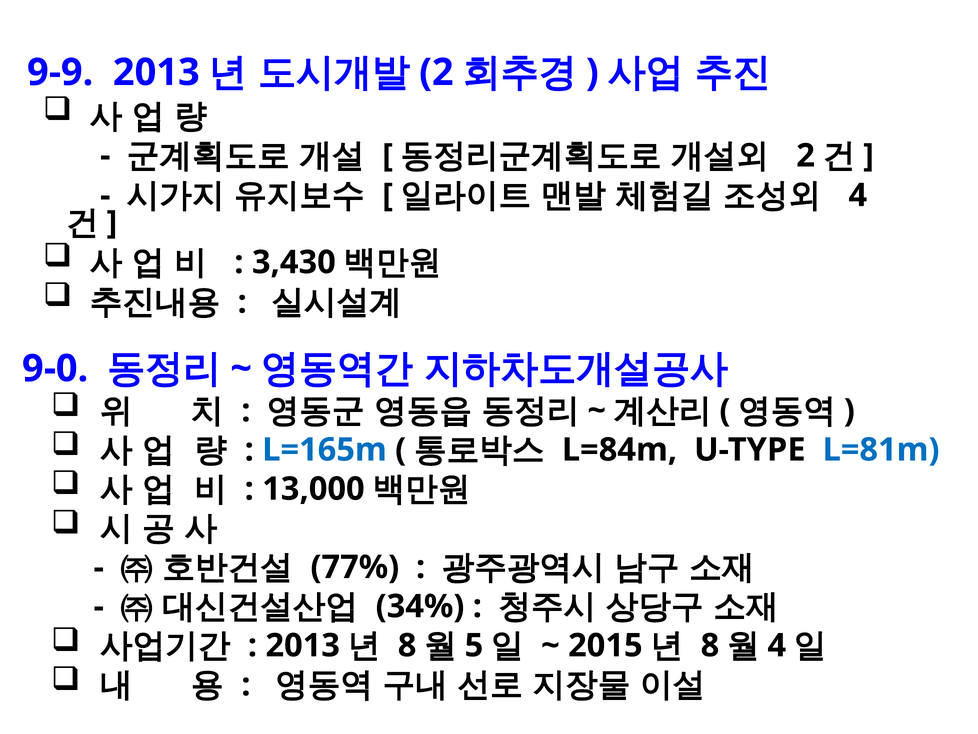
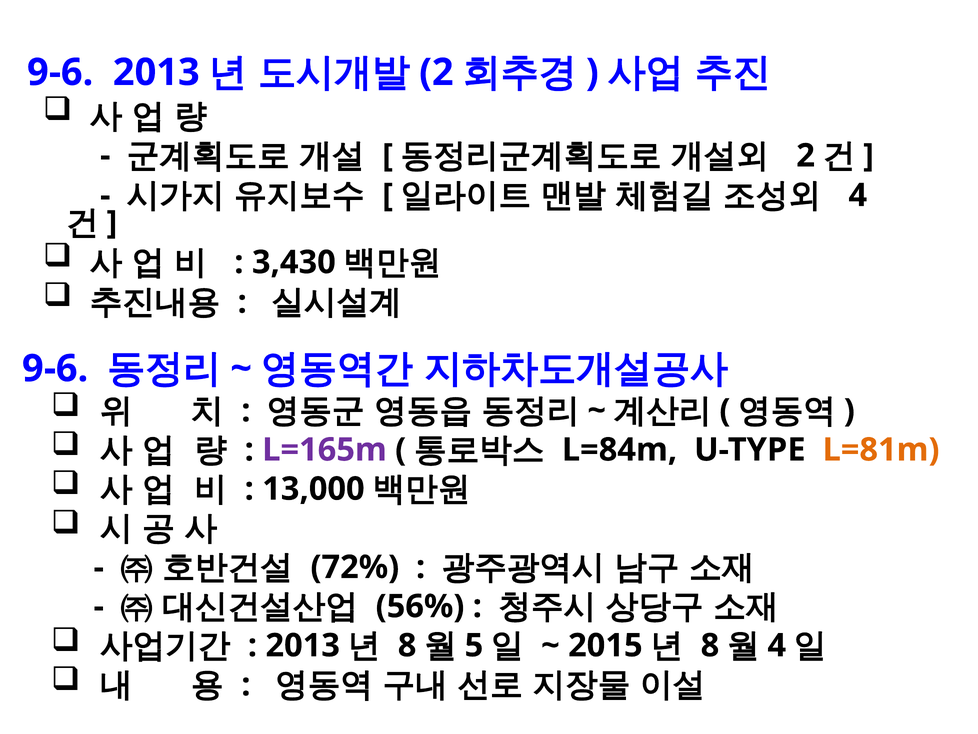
9-9: 9-9 -> 9-6 (60, 72)
9-0: 9-0 -> 9-6 (55, 368)
L=165m colour: blue -> purple (324, 450)
L=81m colour: blue -> orange (881, 450)
77%: 77% -> 72% (355, 567)
34%: 34% -> 56% (420, 606)
